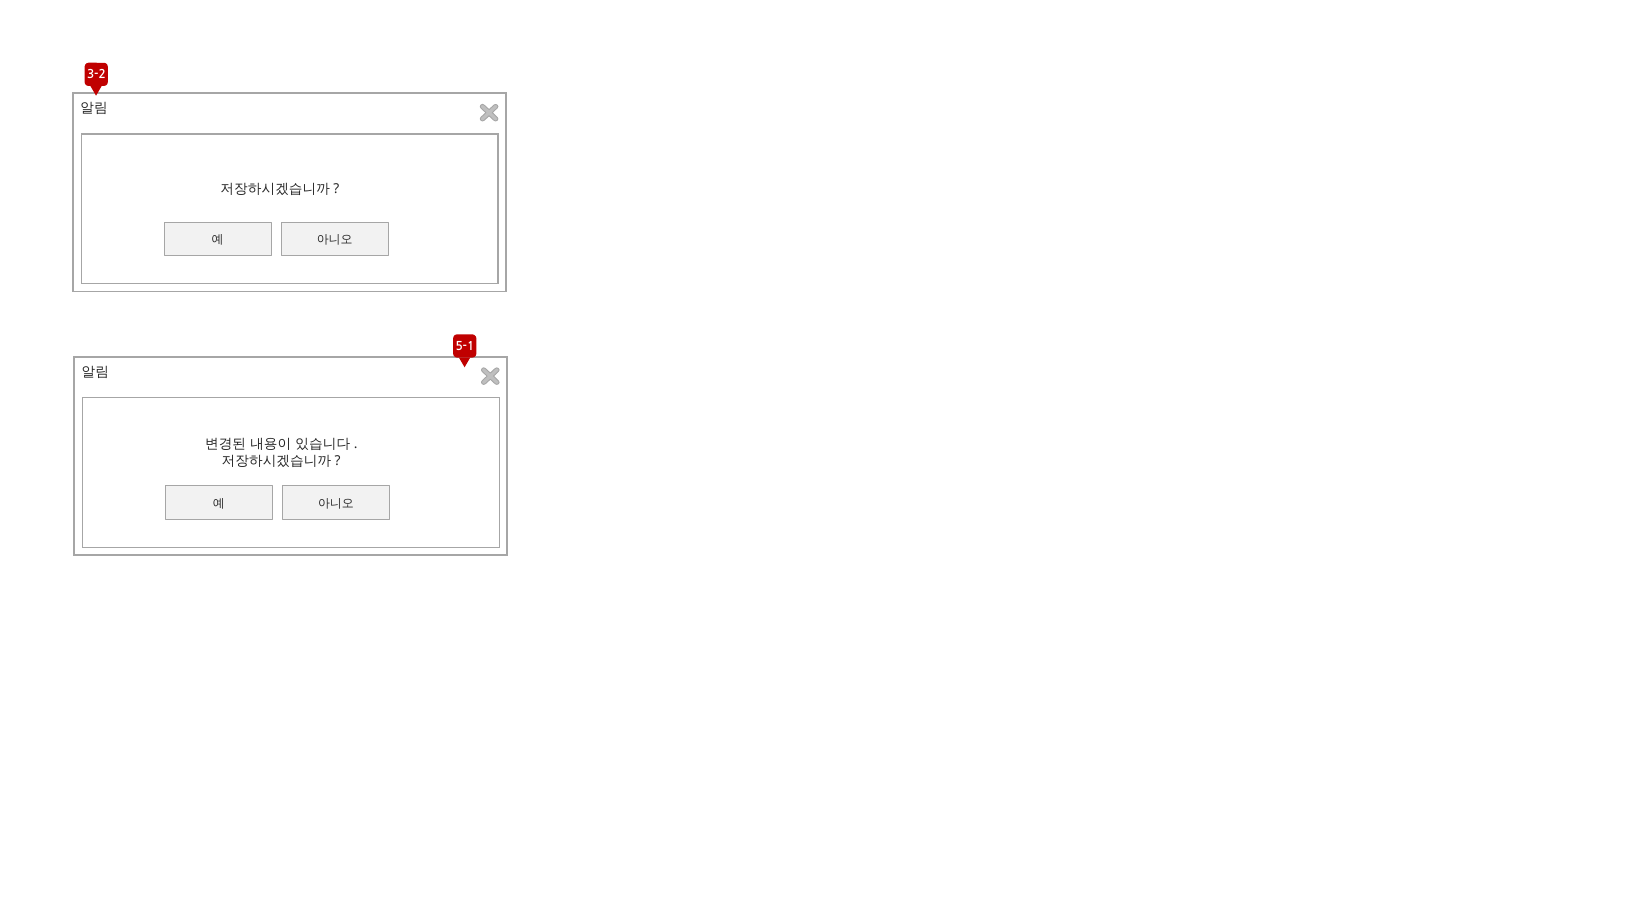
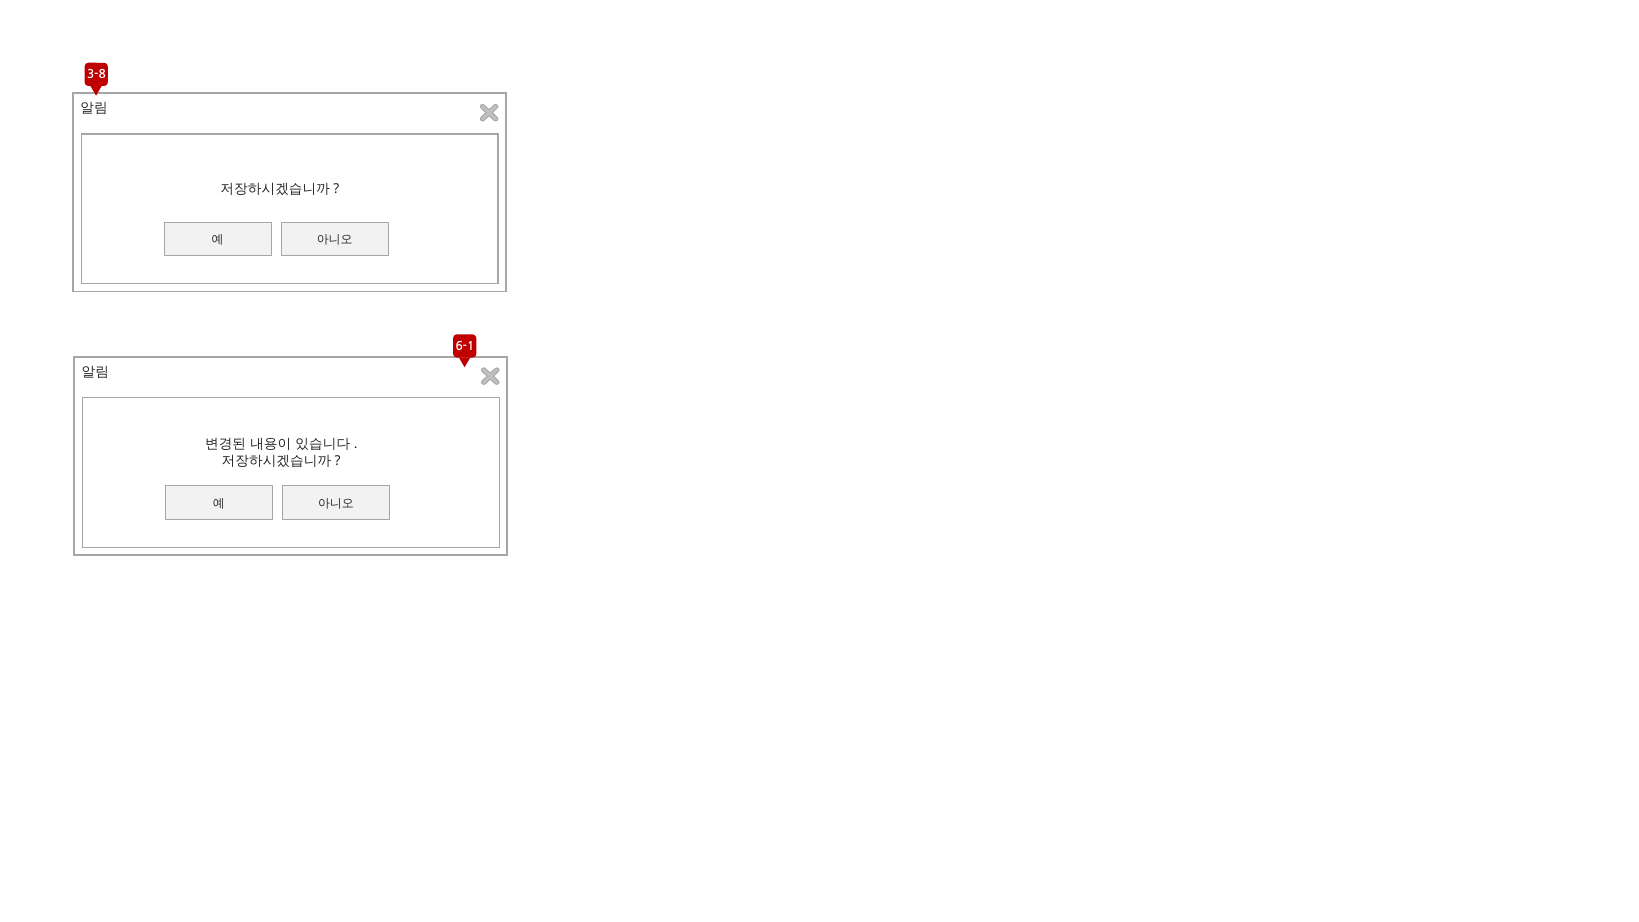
3-2: 3-2 -> 3-8 (96, 75)
5-1: 5-1 -> 6-1 (465, 347)
